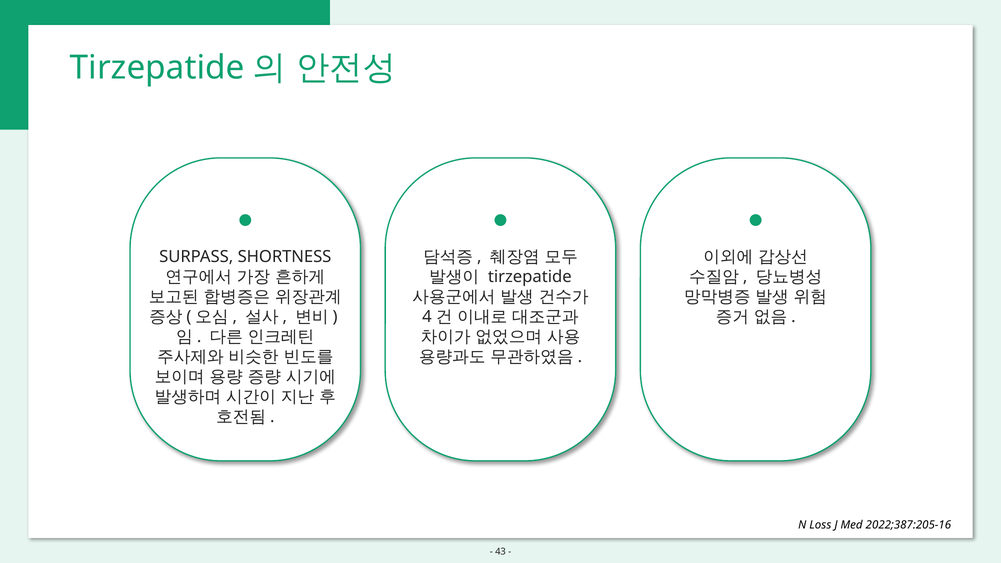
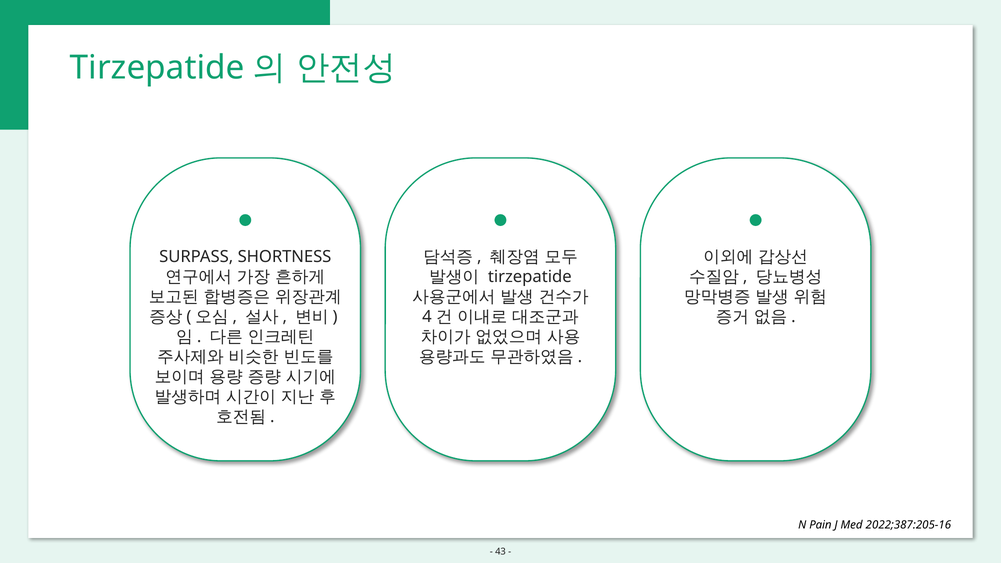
Loss: Loss -> Pain (820, 525)
